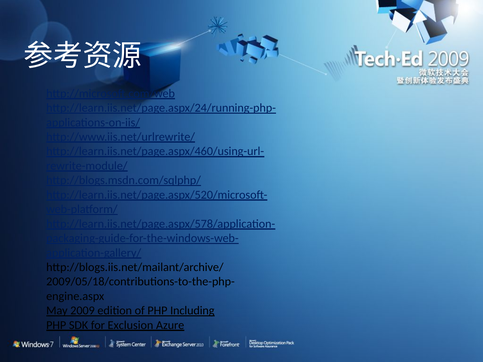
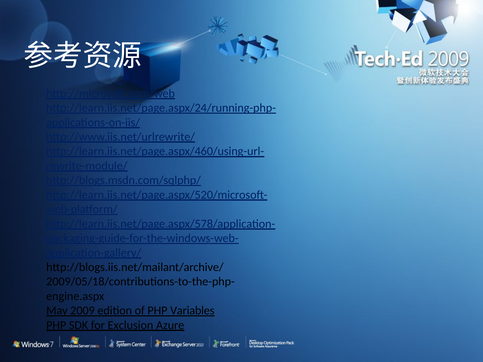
Including: Including -> Variables (192, 311)
